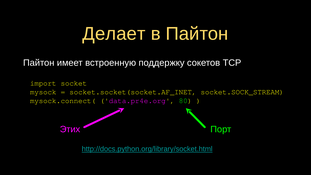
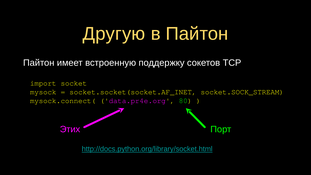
Делает: Делает -> Другую (114, 34)
